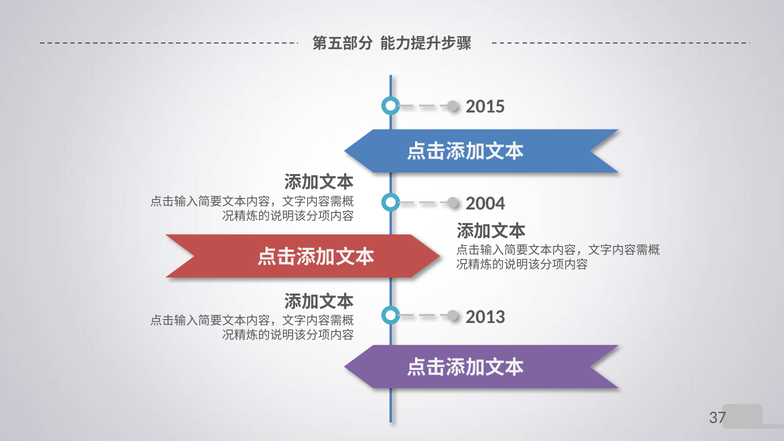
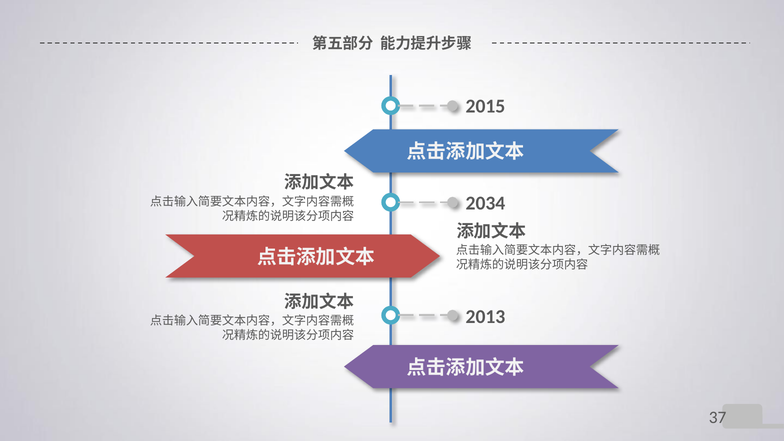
2004: 2004 -> 2034 (485, 203)
